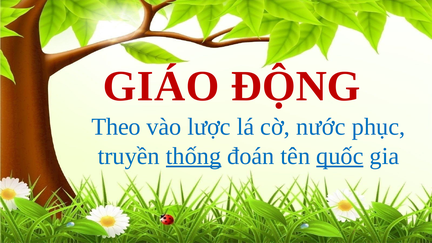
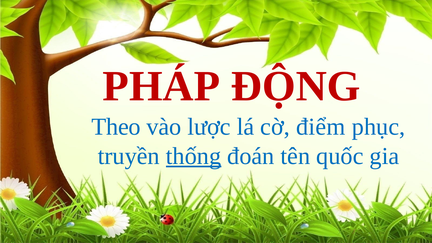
GIÁO: GIÁO -> PHÁP (161, 86)
nước: nước -> điểm (321, 127)
quốc underline: present -> none (340, 156)
